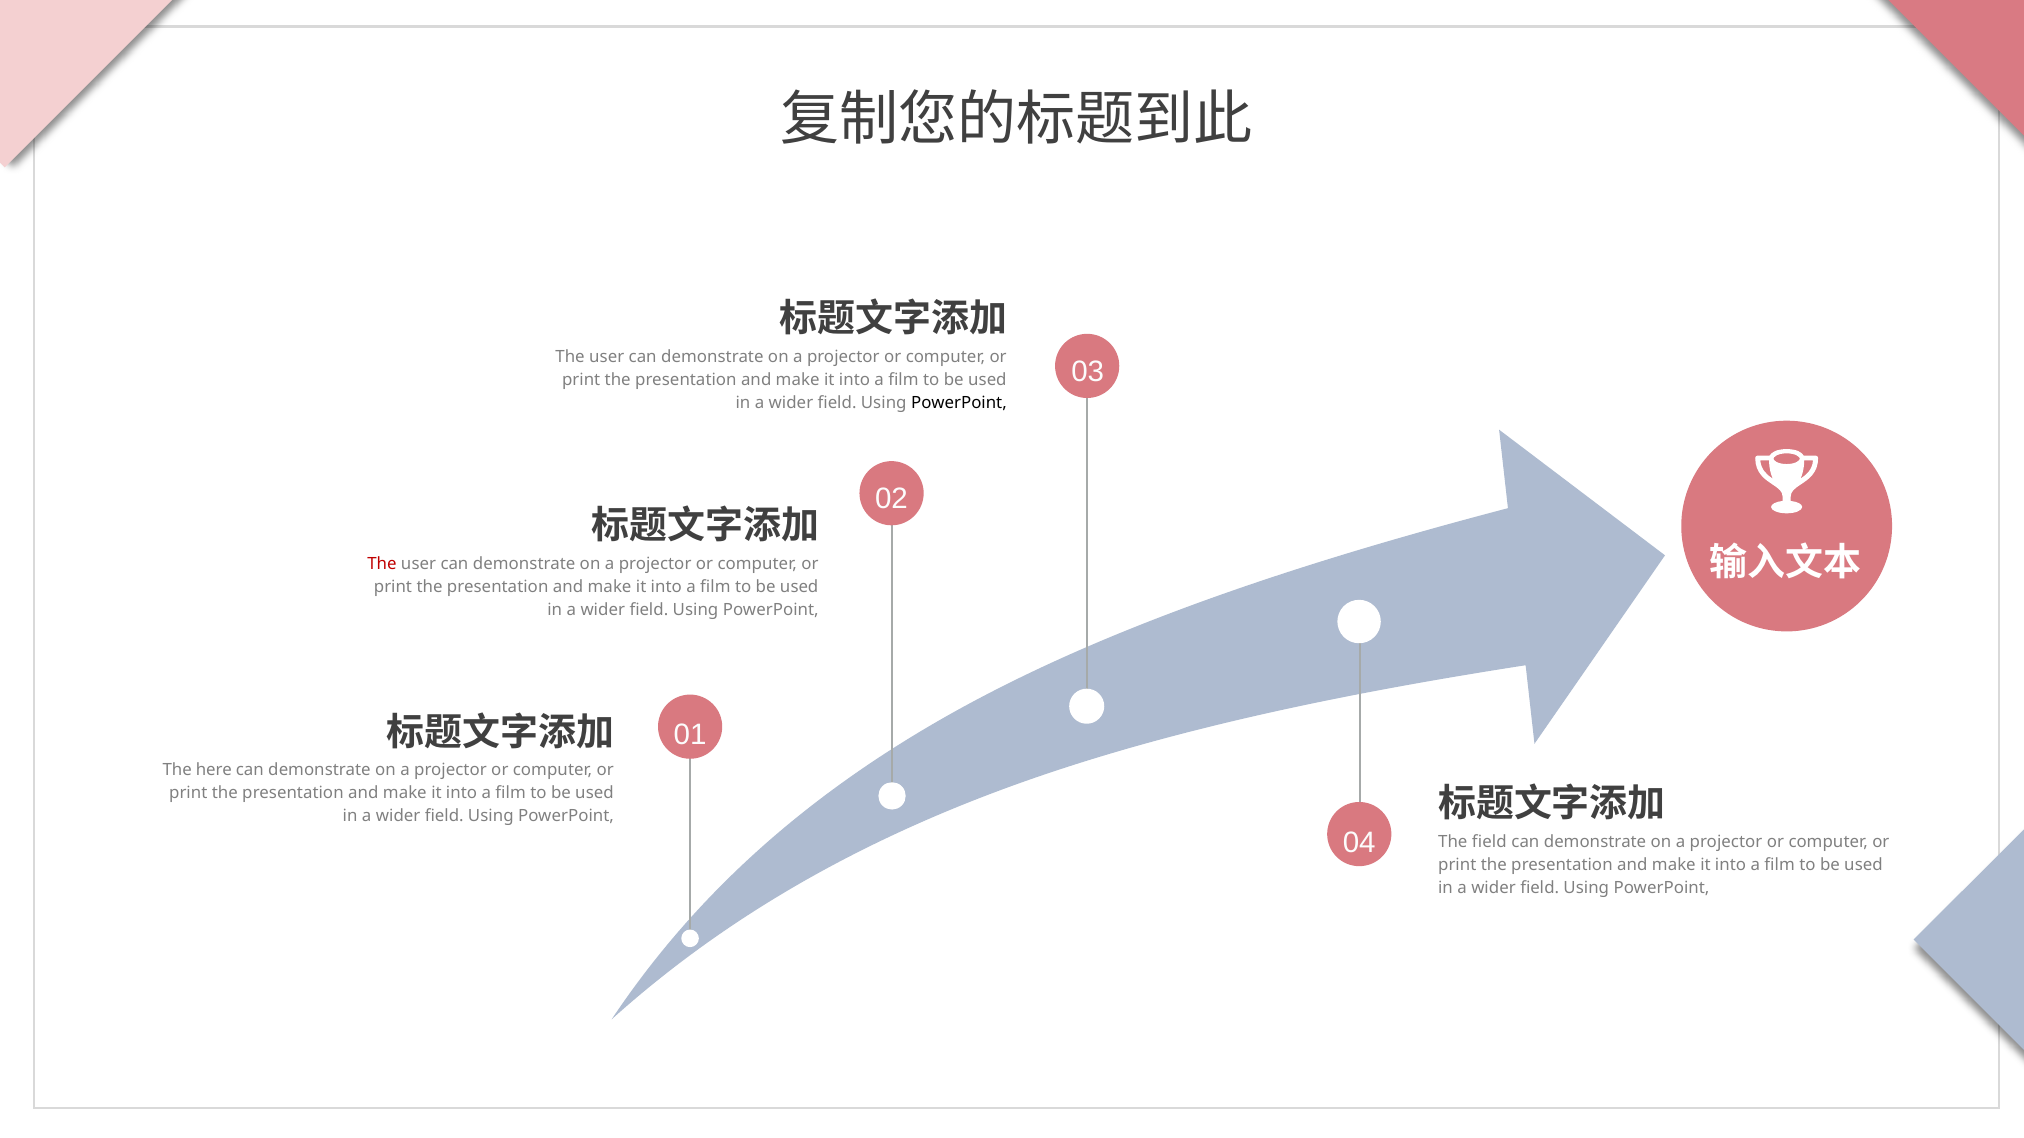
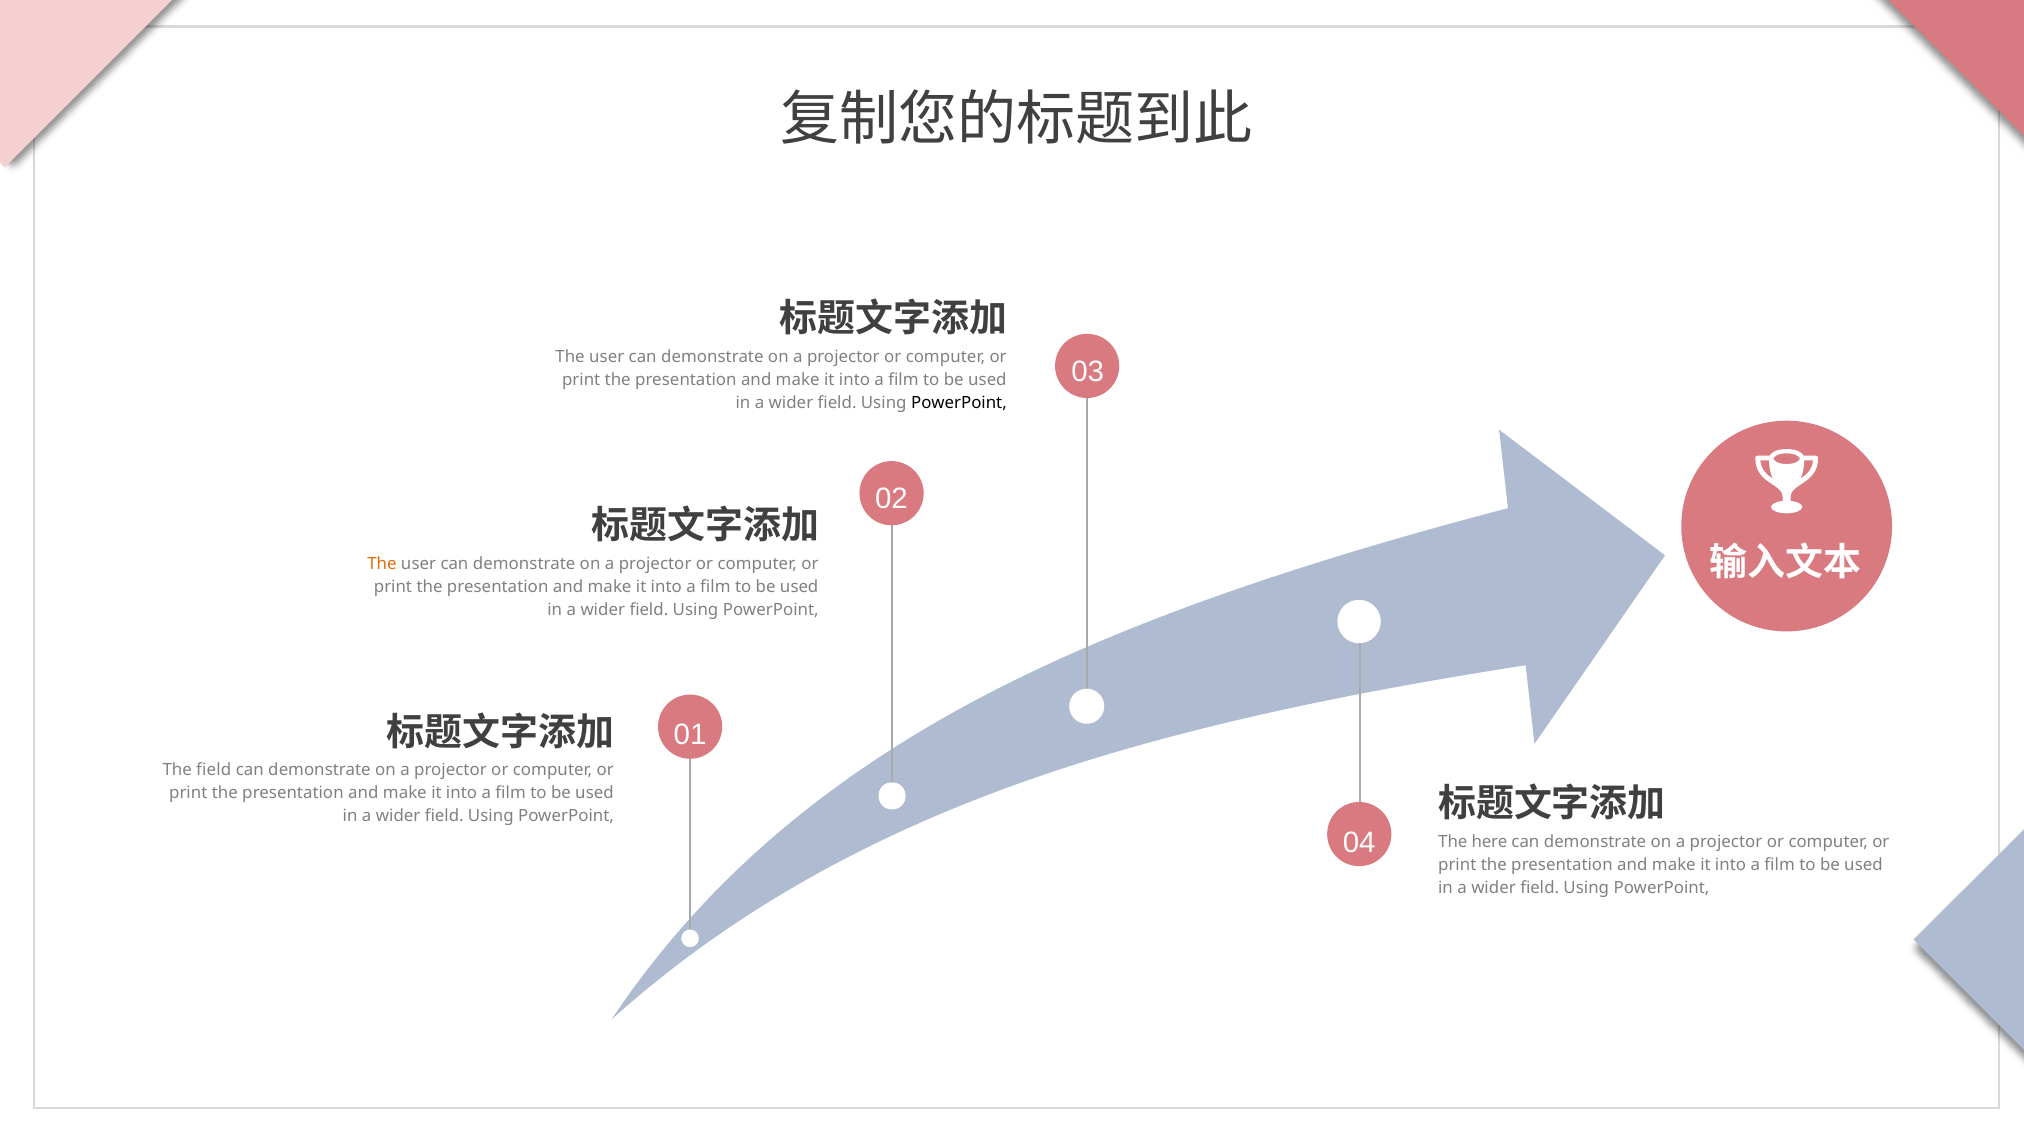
The colour: red -> orange (382, 564)
The here: here -> field (214, 771)
The field: field -> here (1489, 842)
